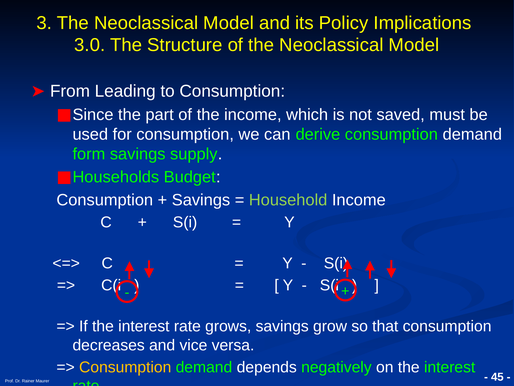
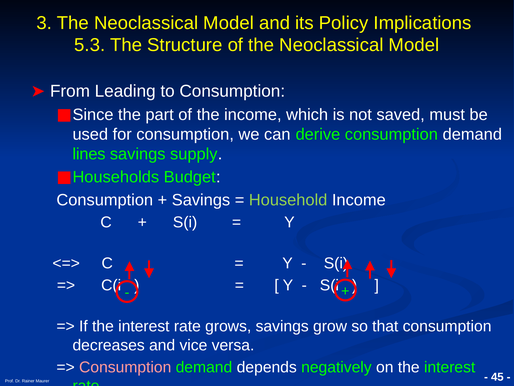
3.0: 3.0 -> 5.3 (90, 45)
form: form -> lines (89, 154)
Consumption colour: yellow -> pink (125, 367)
